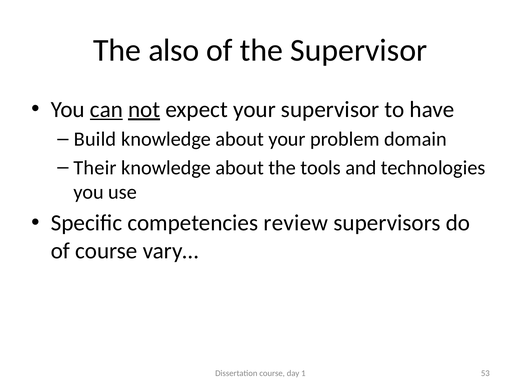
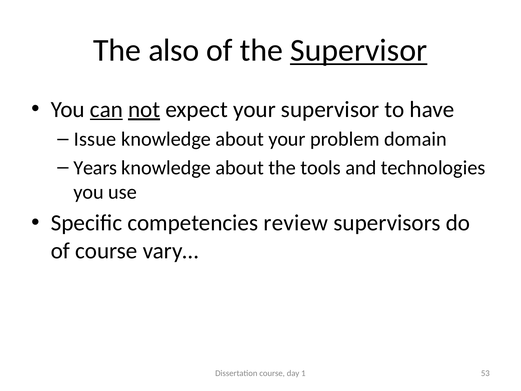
Supervisor underline: none -> present (359, 50)
Build: Build -> Issue (95, 139)
Their: Their -> Years (95, 168)
